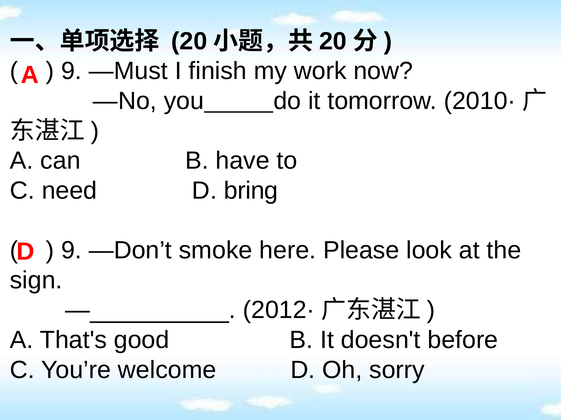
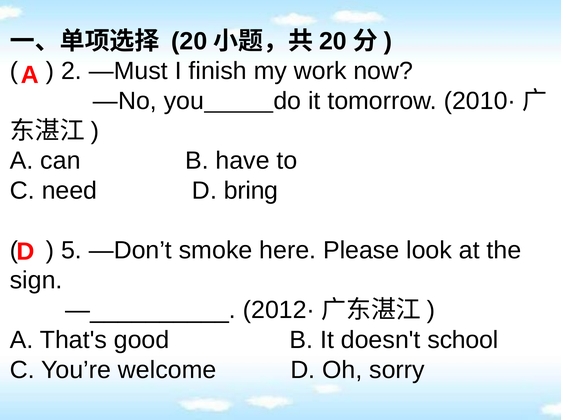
9: 9 -> 2 (71, 71)
9: 9 -> 5 (71, 251)
before: before -> school (463, 341)
